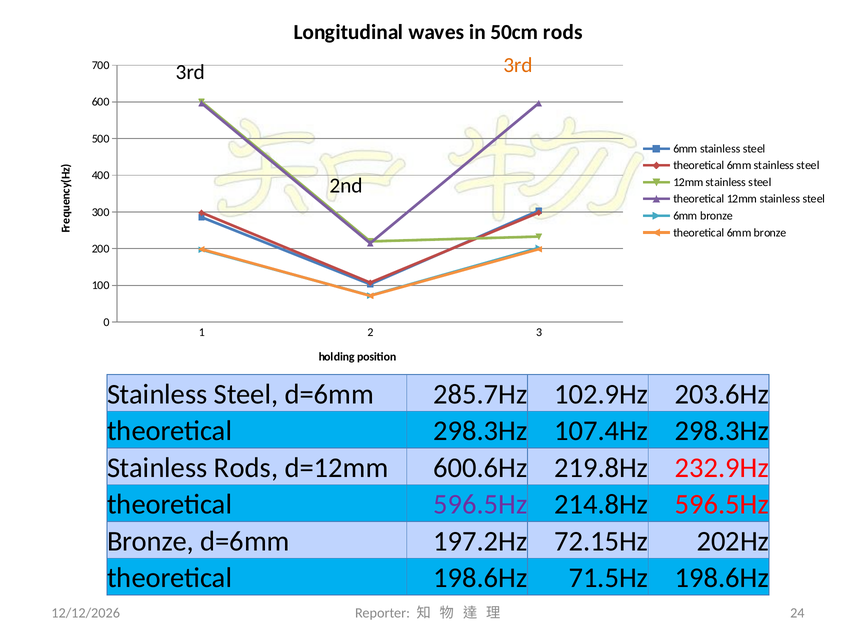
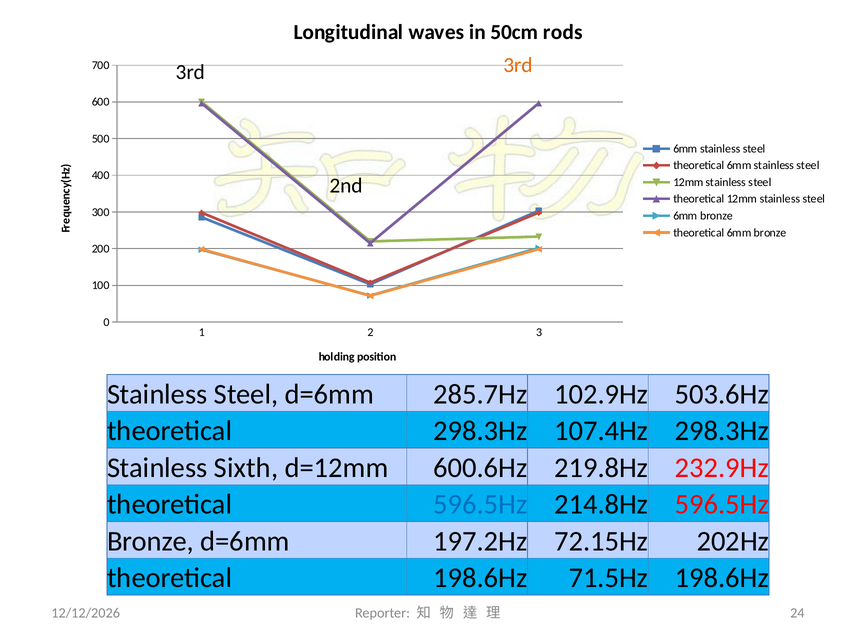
203.6Hz: 203.6Hz -> 503.6Hz (722, 394)
Stainless Rods: Rods -> Sixth (246, 468)
596.5Hz colour: purple -> blue (480, 504)
